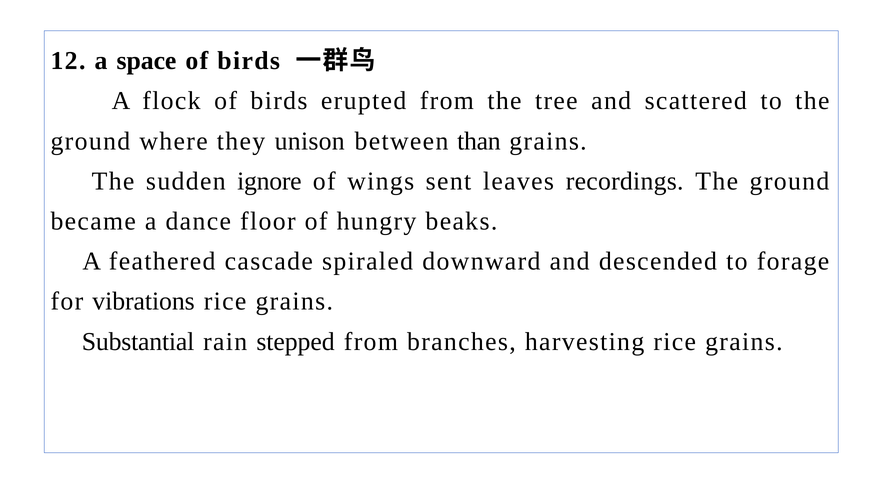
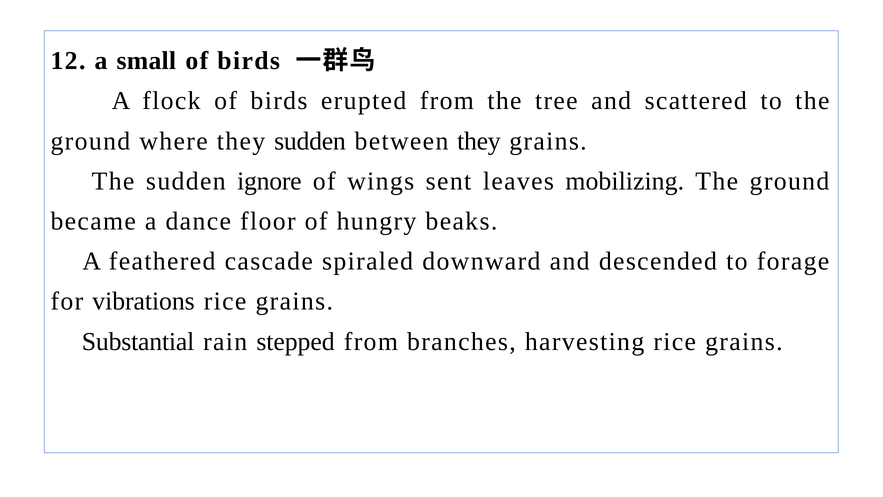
space: space -> small (146, 61)
they unison: unison -> sudden (310, 141)
between than: than -> they (479, 141)
recordings: recordings -> mobilizing (625, 181)
